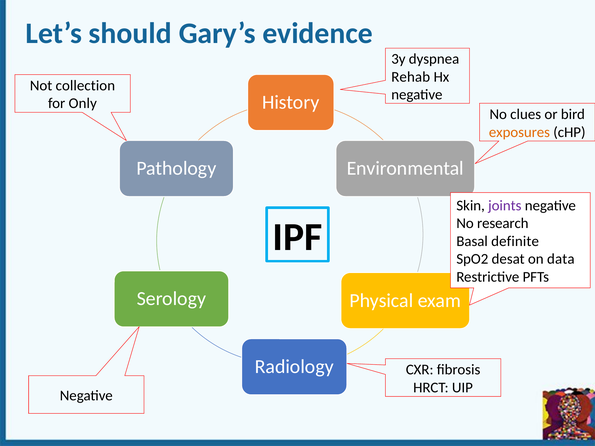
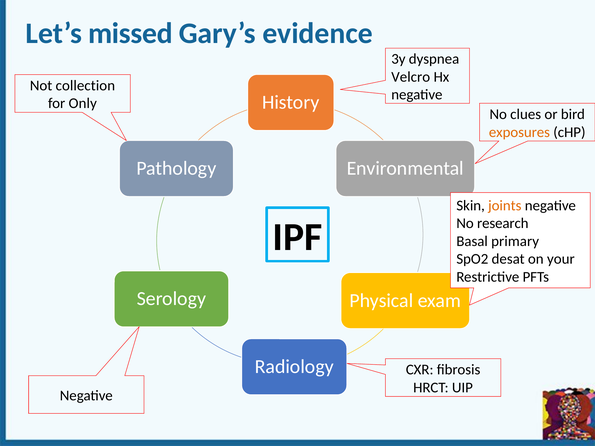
should: should -> missed (130, 33)
Rehab: Rehab -> Velcro (411, 77)
joints colour: purple -> orange (505, 206)
definite: definite -> primary (515, 241)
data: data -> your (561, 259)
